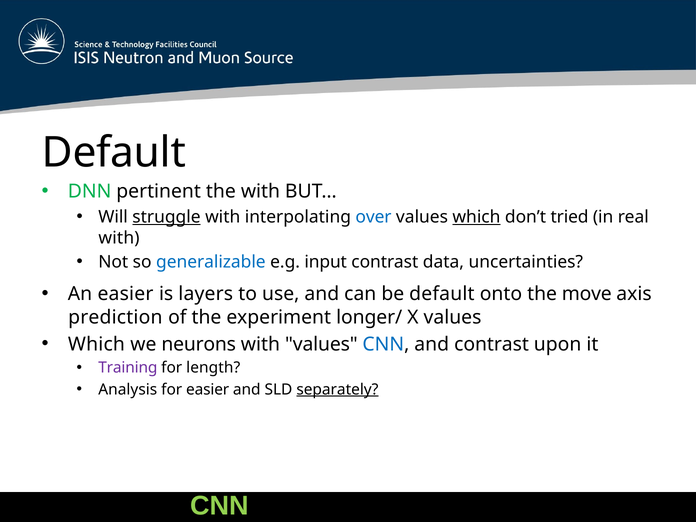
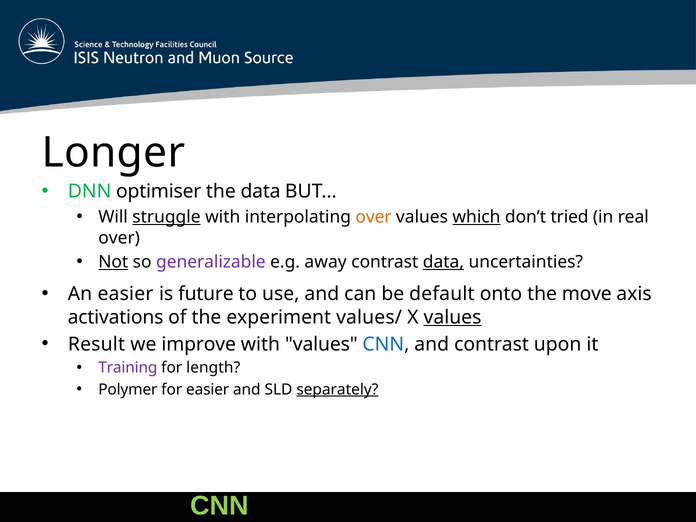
Default: Default -> Longer (114, 153)
pertinent: pertinent -> optimiser (159, 192)
the with: with -> data (261, 192)
over colour: blue -> orange (374, 217)
with: with -> over (119, 238)
Not underline: none -> present (113, 262)
generalizable colour: blue -> purple (211, 262)
input: input -> away (326, 262)
data underline: none -> present (443, 262)
layers: layers -> future (206, 294)
prediction: prediction -> activations (116, 317)
longer/: longer/ -> values/ (369, 317)
values underline: none -> present (452, 317)
Which: Which -> Result (96, 344)
neurons: neurons -> improve (199, 344)
Analysis: Analysis -> Polymer (128, 390)
